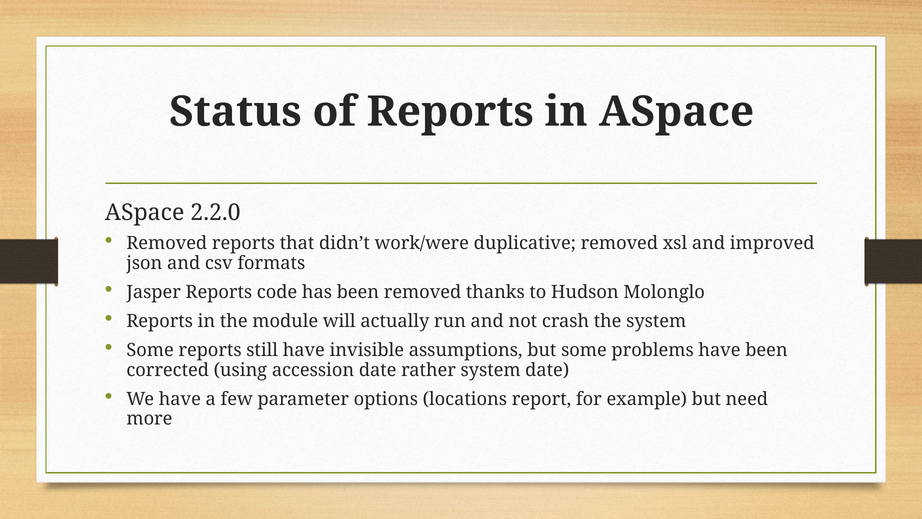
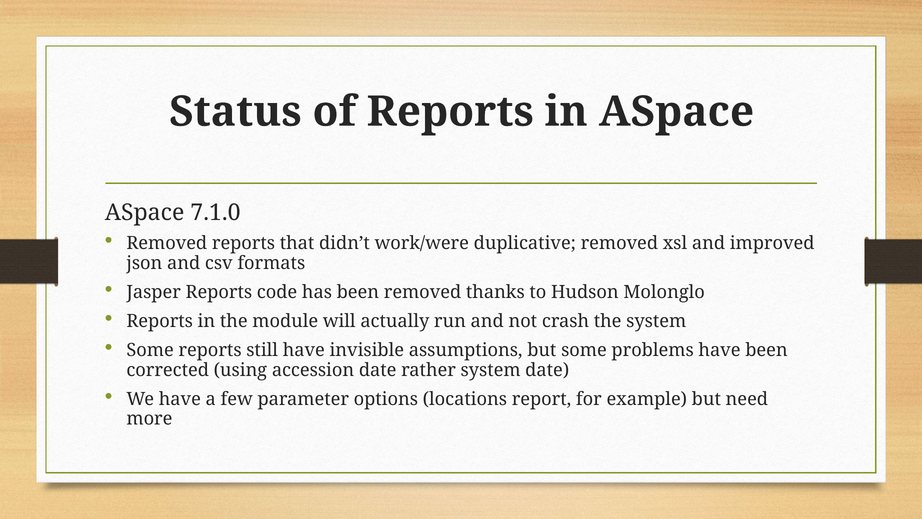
2.2.0: 2.2.0 -> 7.1.0 (215, 212)
